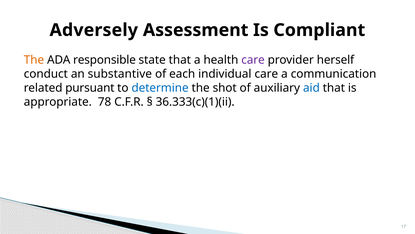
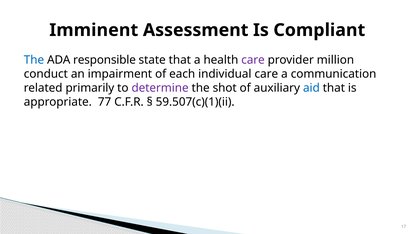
Adversely: Adversely -> Imminent (94, 30)
The colour: orange -> blue (34, 60)
herself: herself -> million (335, 60)
substantive: substantive -> impairment (120, 74)
pursuant: pursuant -> primarily (90, 88)
determine colour: blue -> purple (160, 88)
78: 78 -> 77 (105, 102)
36.333(c)(1)(ii: 36.333(c)(1)(ii -> 59.507(c)(1)(ii (195, 102)
